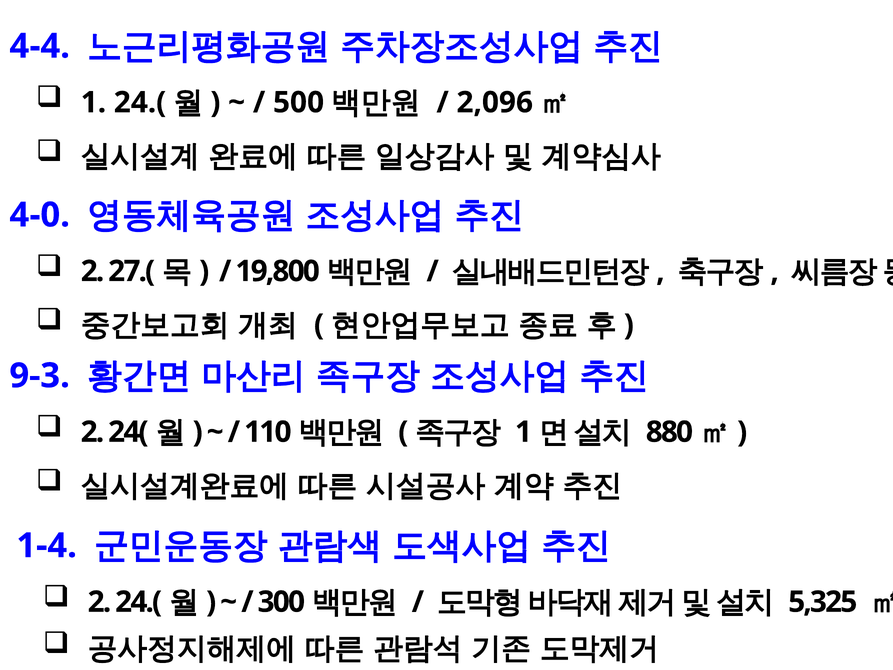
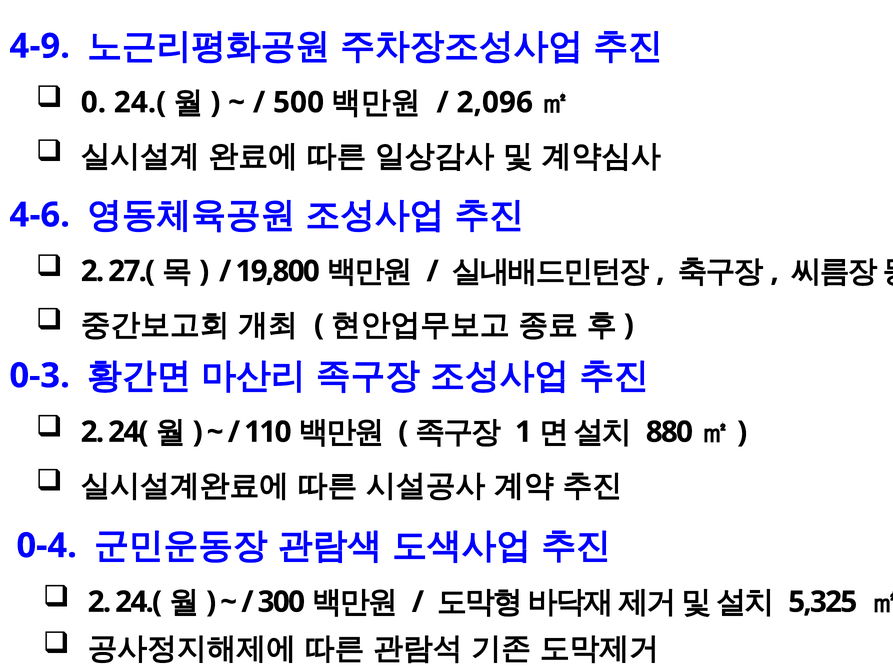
4-4: 4-4 -> 4-9 (40, 46)
1: 1 -> 0 (93, 102)
4-0: 4-0 -> 4-6 (40, 215)
9-3: 9-3 -> 0-3 (40, 376)
1-4: 1-4 -> 0-4 (47, 546)
